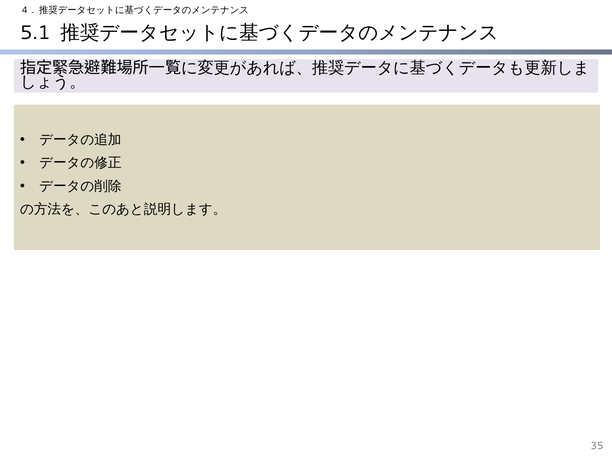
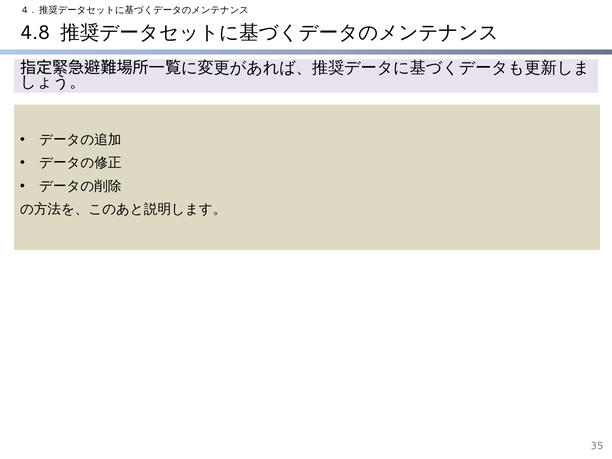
5.1: 5.1 -> 4.8 (35, 33)
